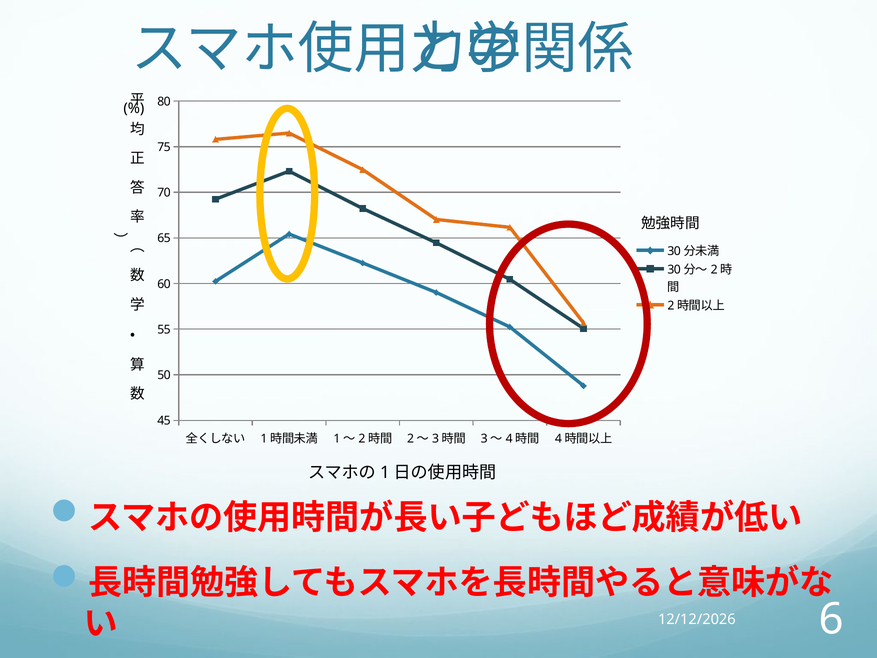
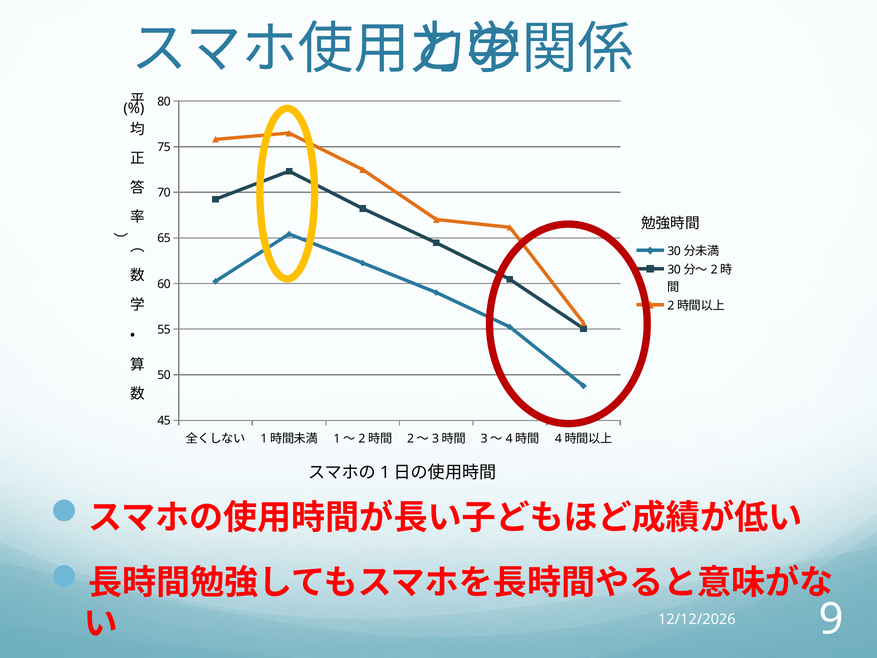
6: 6 -> 9 (831, 619)
